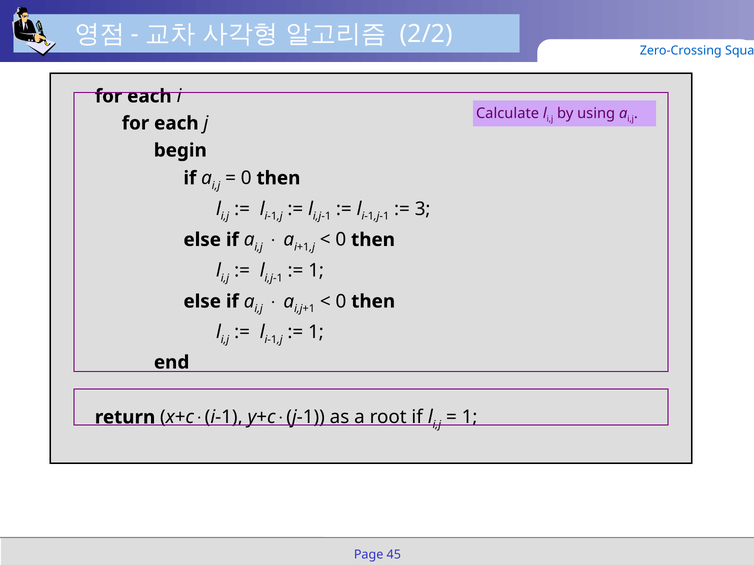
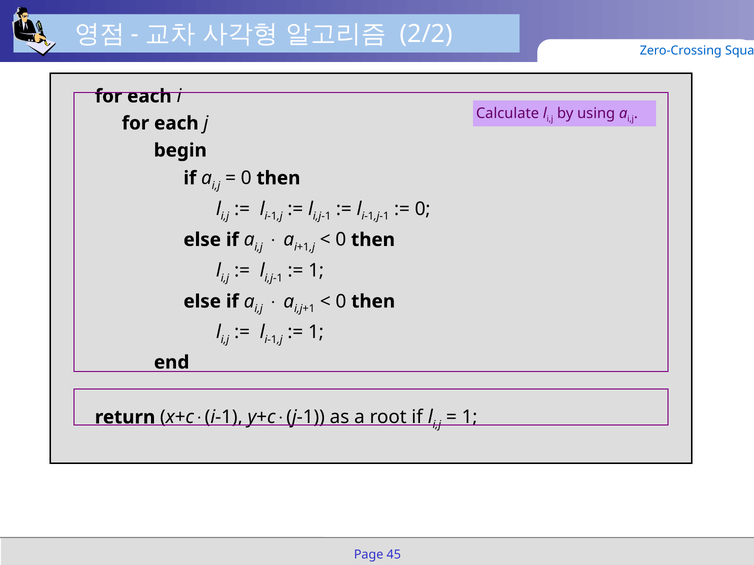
3: 3 -> 0 (423, 209)
